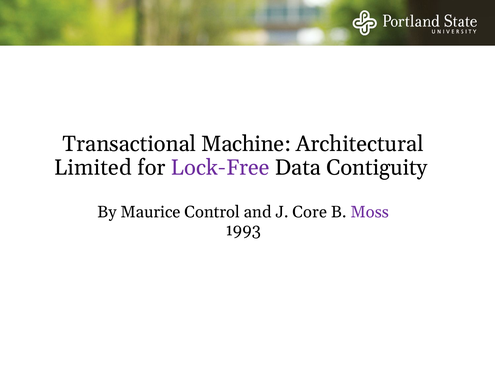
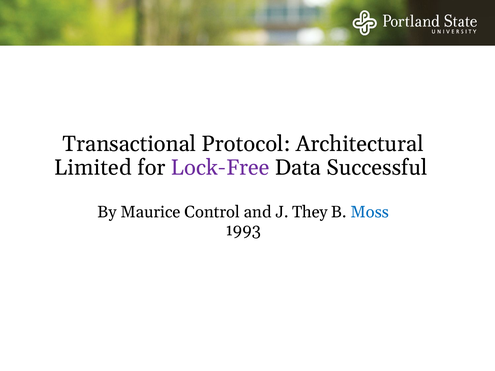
Machine: Machine -> Protocol (246, 144)
Contiguity: Contiguity -> Successful (377, 168)
Core: Core -> They (310, 212)
Moss colour: purple -> blue (370, 212)
